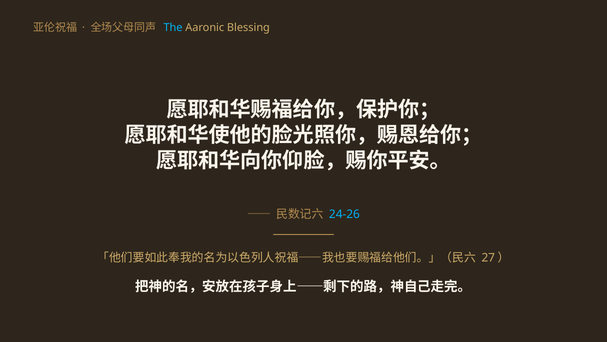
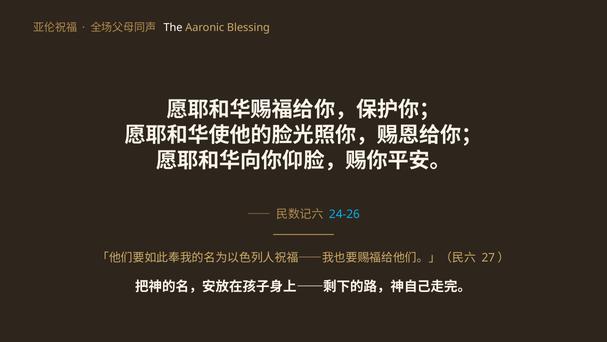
The colour: light blue -> white (173, 27)
